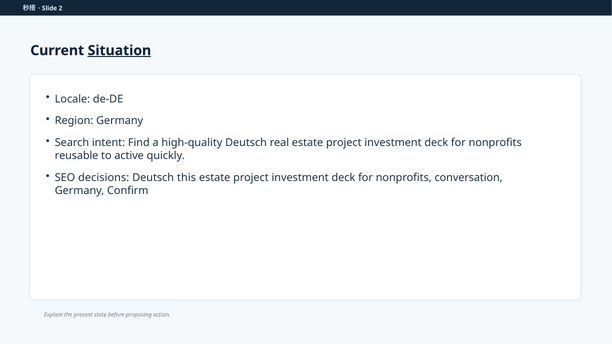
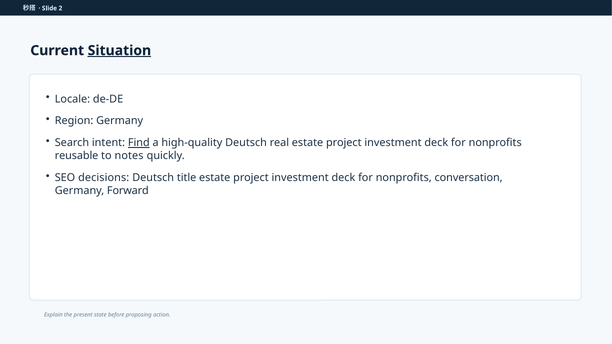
Find underline: none -> present (139, 143)
active: active -> notes (129, 156)
this: this -> title (187, 178)
Confirm: Confirm -> Forward (128, 191)
